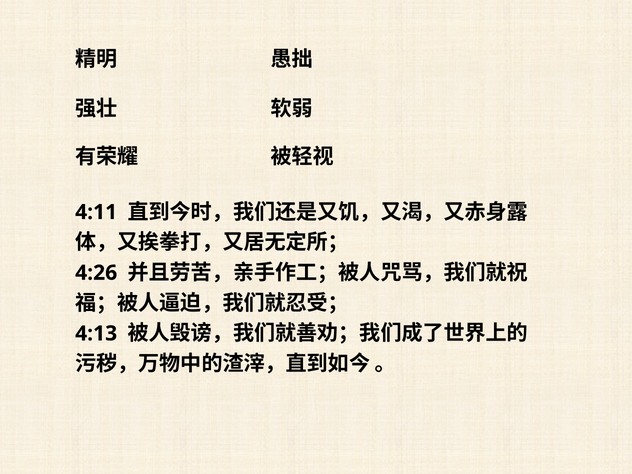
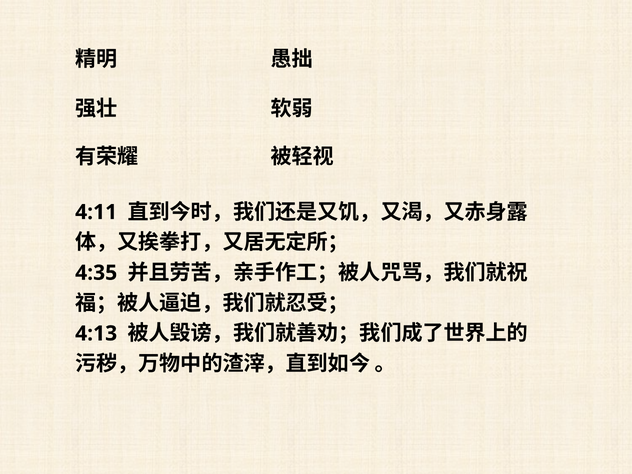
4:26: 4:26 -> 4:35 (96, 273)
